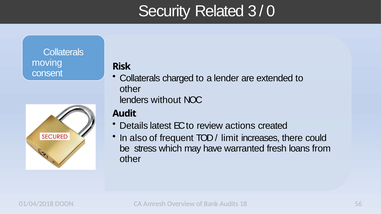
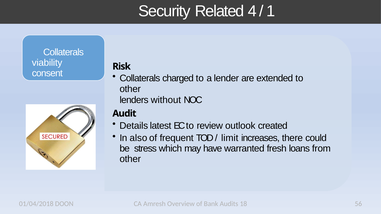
3: 3 -> 4 (252, 11)
0: 0 -> 1 (271, 11)
moving: moving -> viability (47, 63)
actions: actions -> outlook (240, 126)
